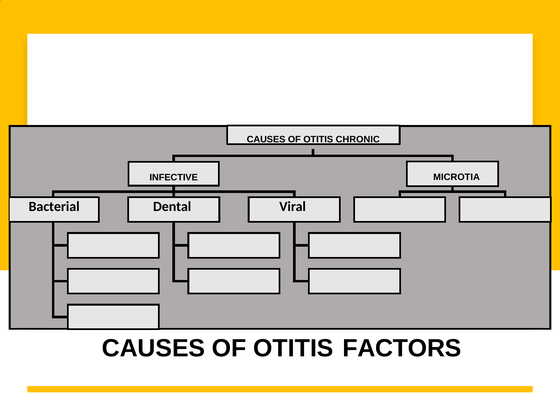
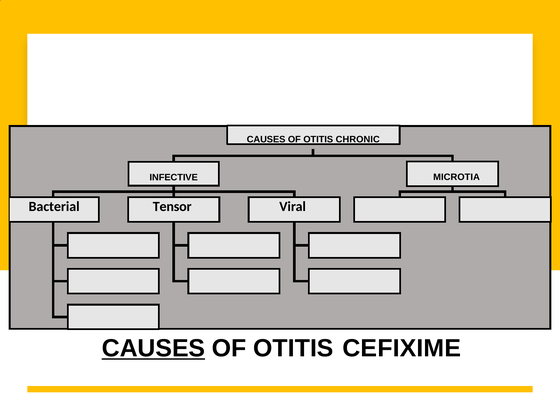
Dental: Dental -> Tensor (172, 207)
CAUSES underline: none -> present (153, 348)
FACTORS: FACTORS -> CEFIXIME (402, 348)
